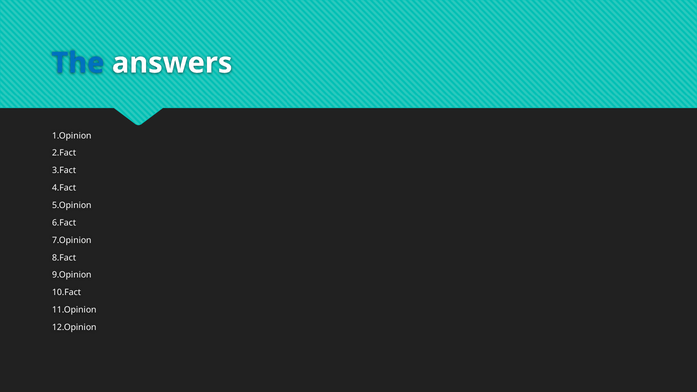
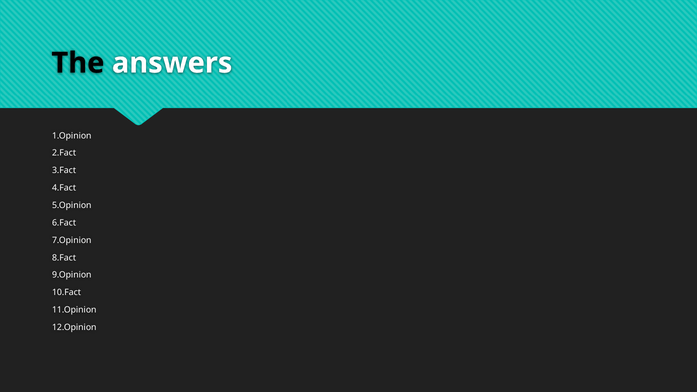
The colour: blue -> black (78, 63)
